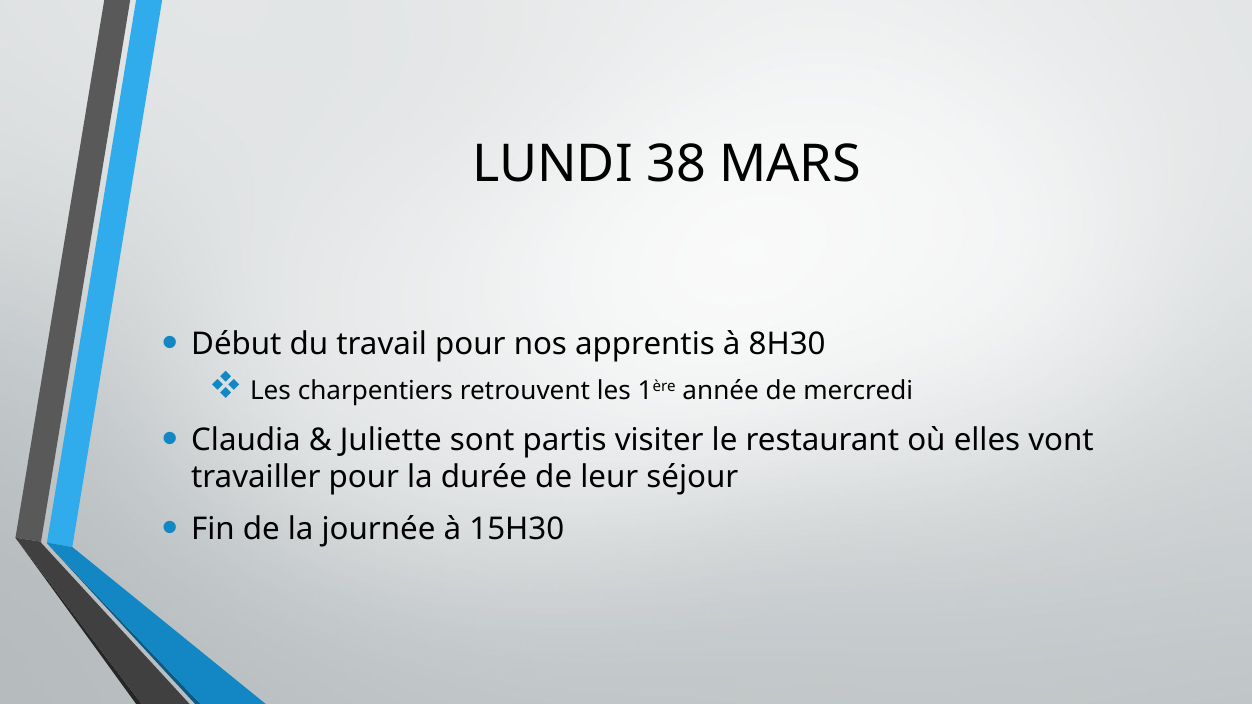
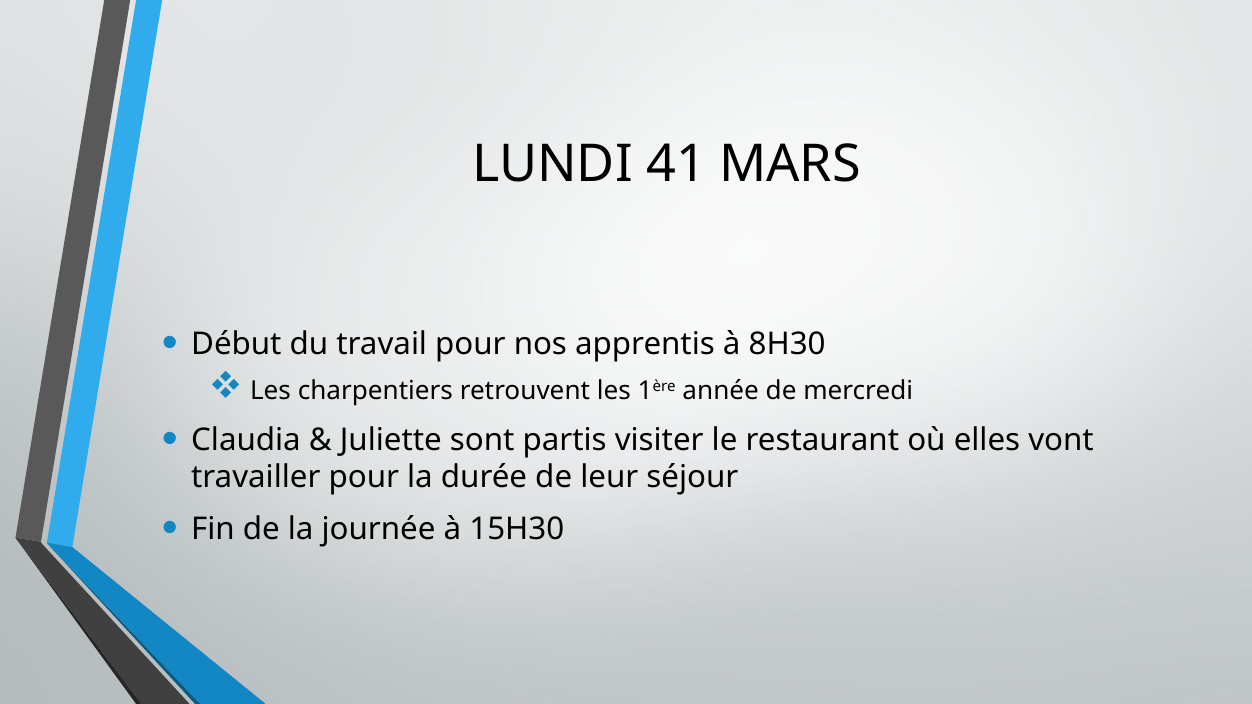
38: 38 -> 41 (676, 164)
